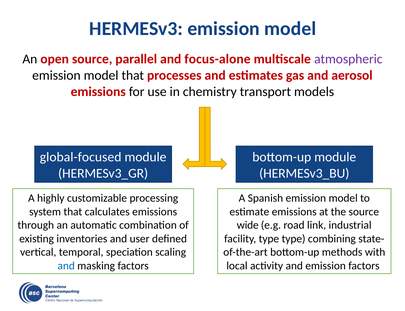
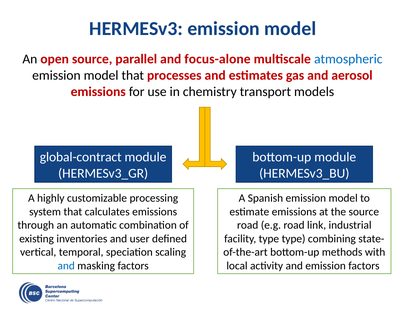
atmospheric colour: purple -> blue (348, 59)
global-focused: global-focused -> global-contract (81, 157)
wide: wide -> road (248, 225)
